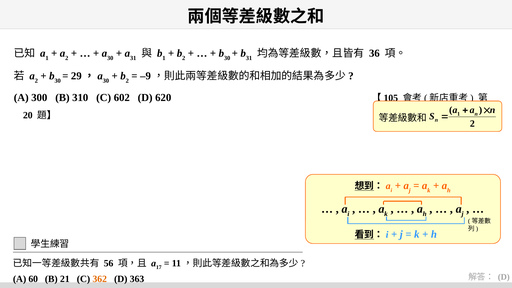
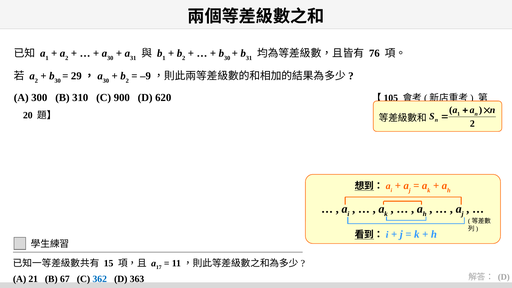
36: 36 -> 76 (374, 53)
602: 602 -> 900 (122, 97)
56: 56 -> 15 (109, 263)
60: 60 -> 21 (33, 279)
21: 21 -> 67 (65, 279)
362 colour: orange -> blue (100, 279)
